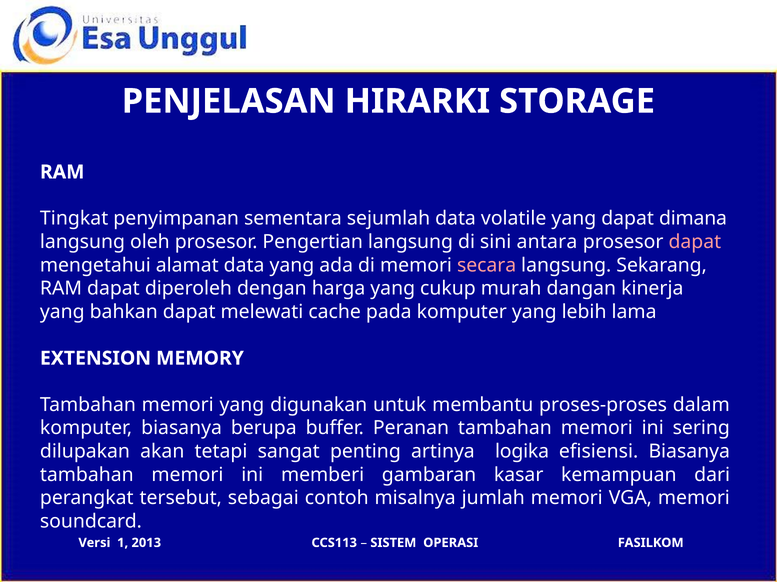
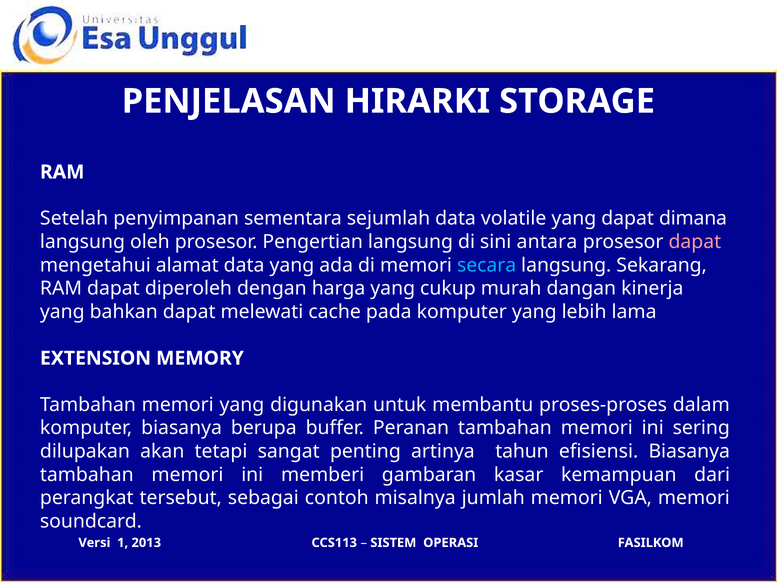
Tingkat: Tingkat -> Setelah (74, 219)
secara colour: pink -> light blue (487, 265)
logika: logika -> tahun (522, 452)
